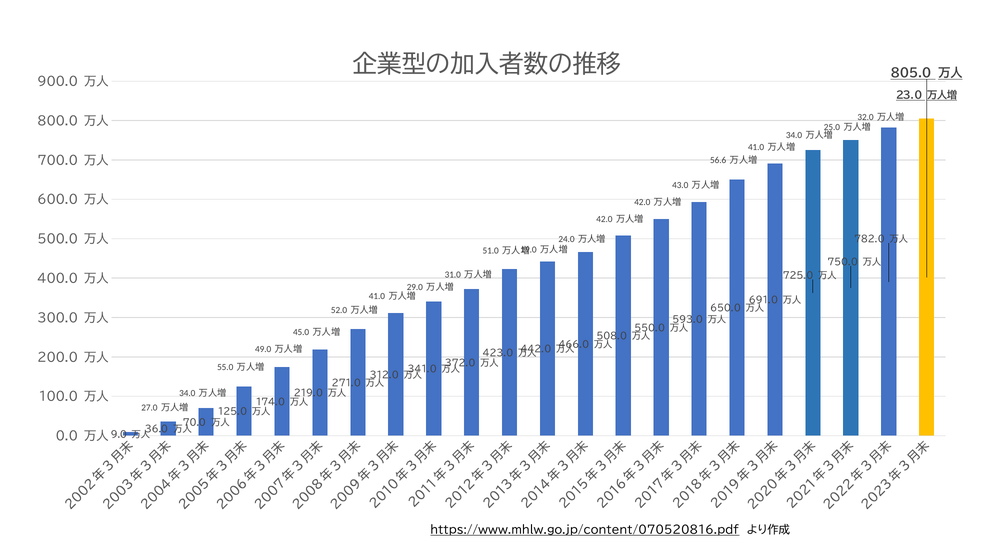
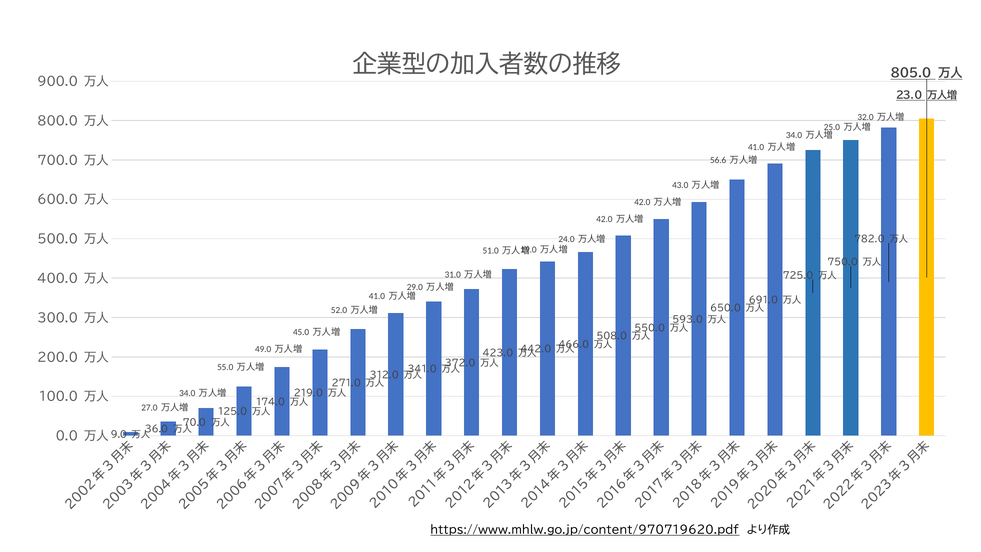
https://www.mhlw.go.jp/content/070520816.pdf: https://www.mhlw.go.jp/content/070520816.pdf -> https://www.mhlw.go.jp/content/970719620.pdf (585, 530)
